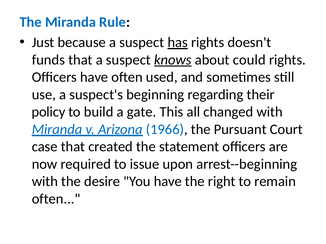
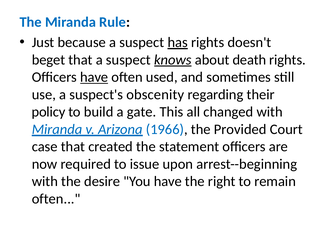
funds: funds -> beget (48, 60)
could: could -> death (249, 60)
have underline: none -> present (94, 77)
beginning: beginning -> obscenity (155, 95)
Pursuant: Pursuant -> Provided (240, 130)
